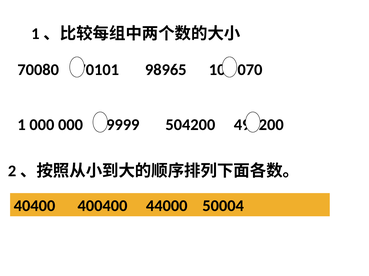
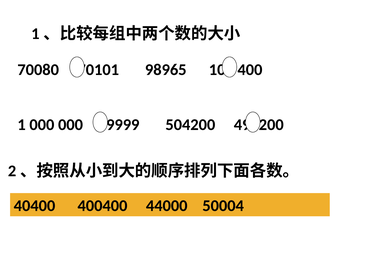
070: 070 -> 400 (250, 70)
